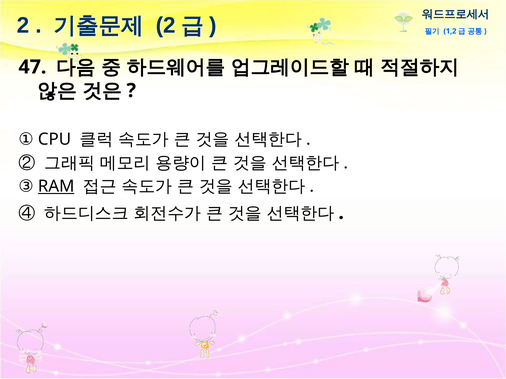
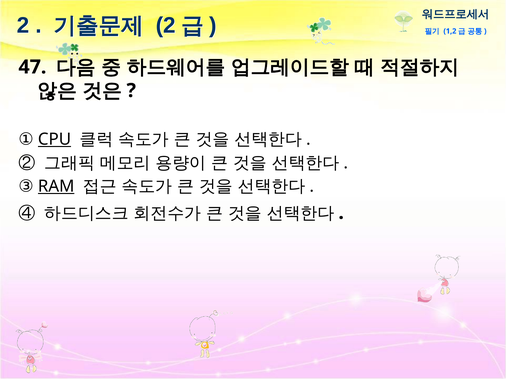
CPU underline: none -> present (55, 139)
